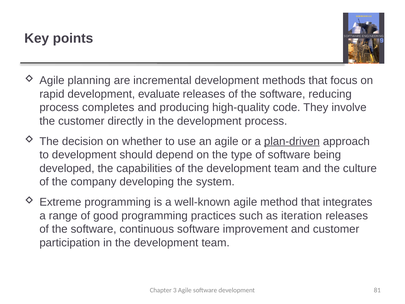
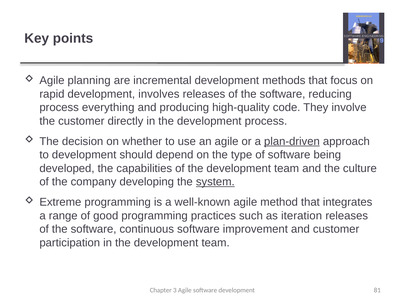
evaluate: evaluate -> involves (159, 94)
completes: completes -> everything (108, 107)
system underline: none -> present (215, 182)
